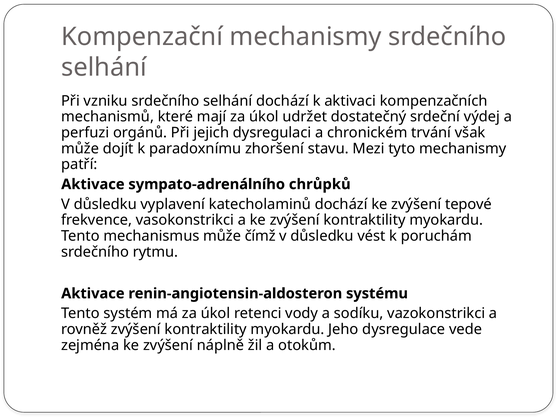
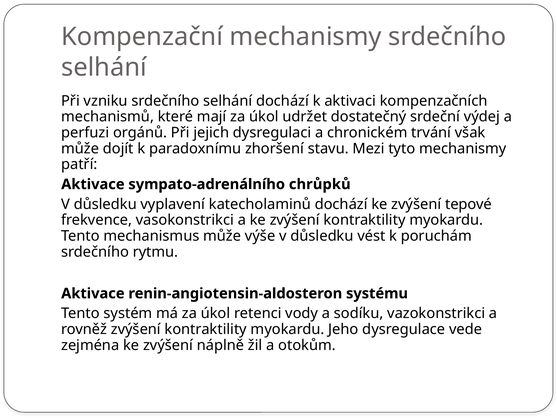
čímž: čímž -> výše (260, 236)
